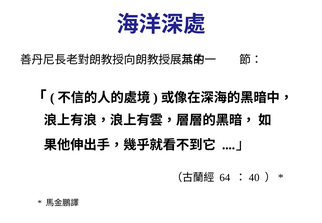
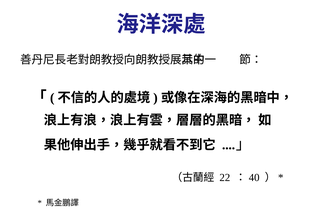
64: 64 -> 22 (225, 178)
